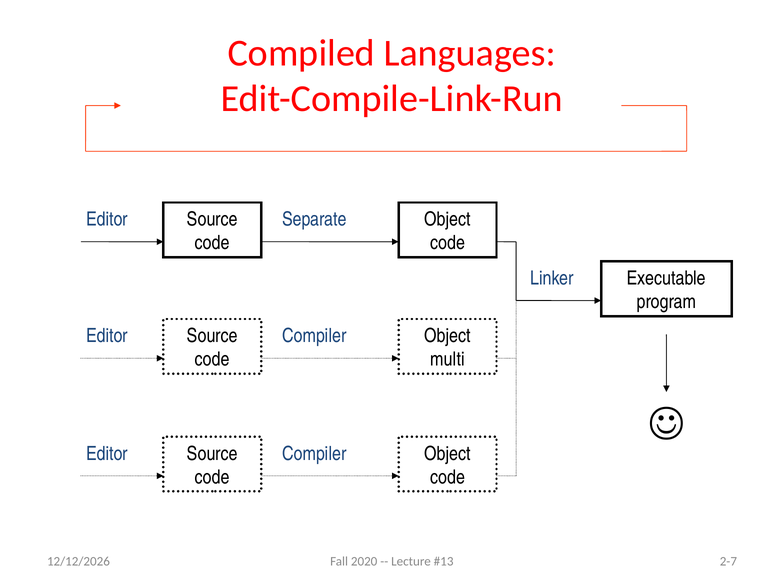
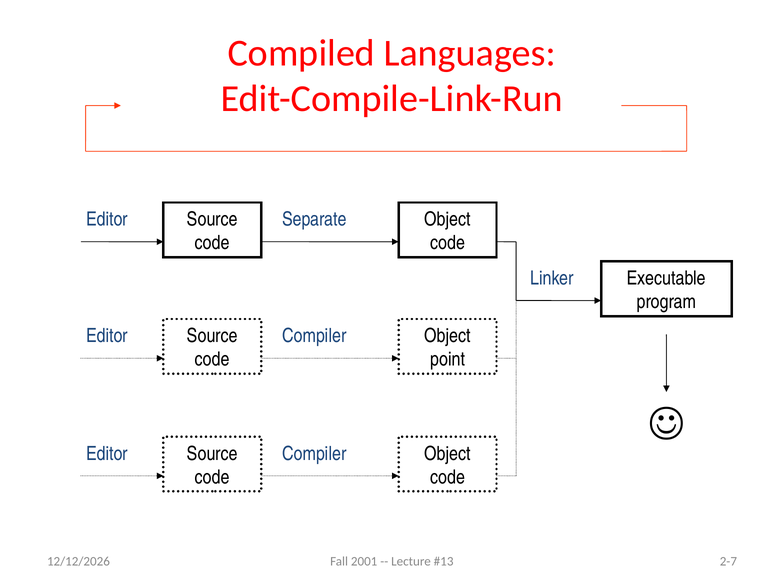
multi: multi -> point (448, 360)
2020: 2020 -> 2001 (364, 561)
